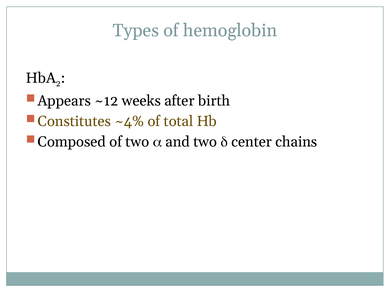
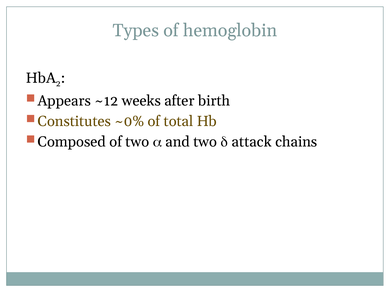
~4%: ~4% -> ~0% (129, 122)
center: center -> attack (252, 142)
